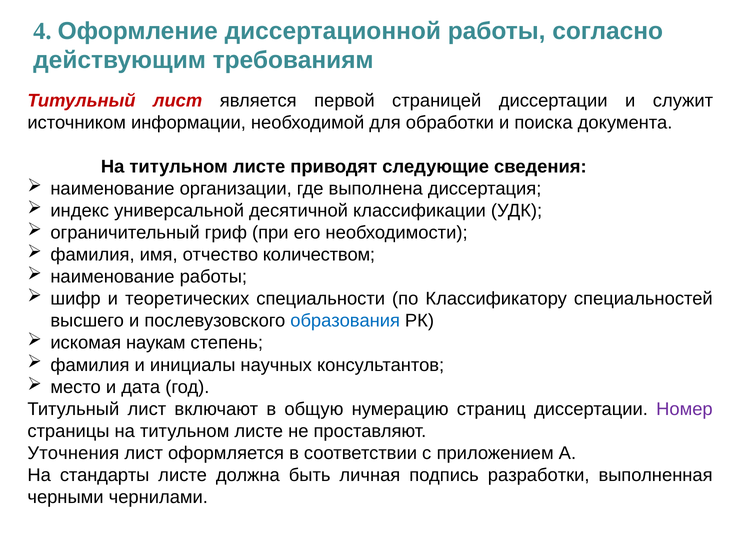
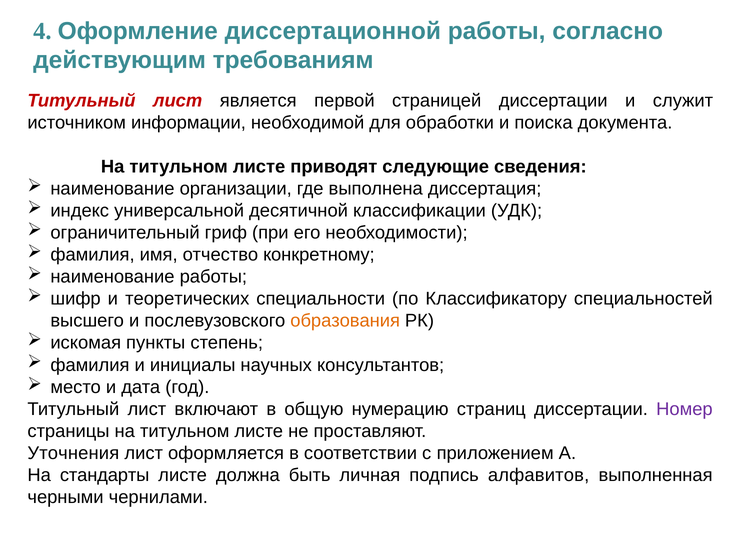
количеством: количеством -> конкретному (319, 255)
образования colour: blue -> orange (345, 321)
наукам: наукам -> пункты (156, 343)
разработки: разработки -> алфавитов (539, 475)
